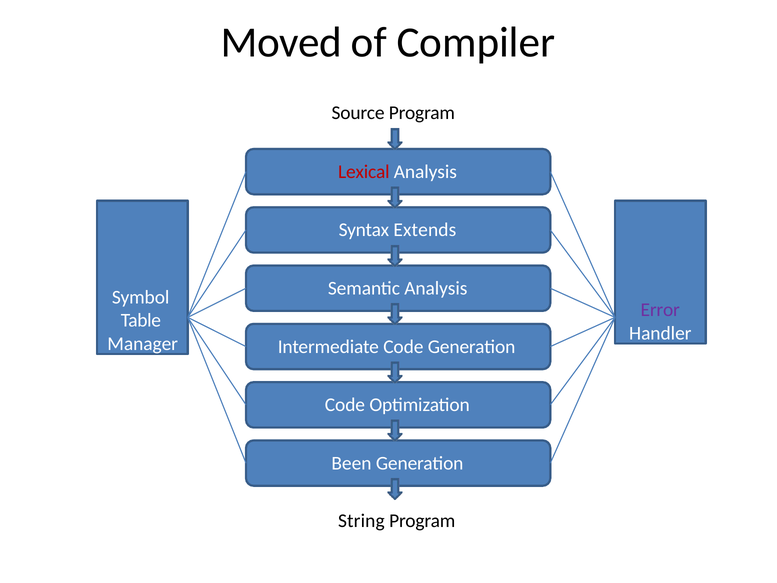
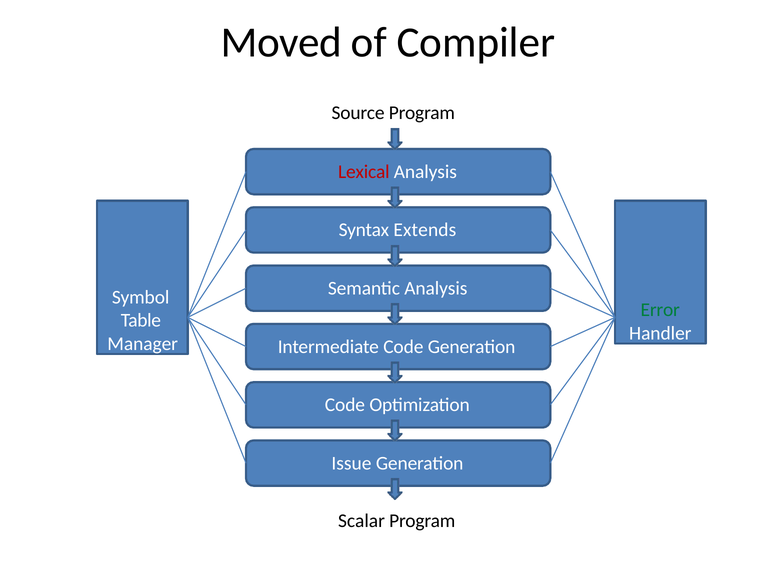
Error colour: purple -> green (660, 310)
Been: Been -> Issue (351, 463)
String: String -> Scalar (361, 521)
